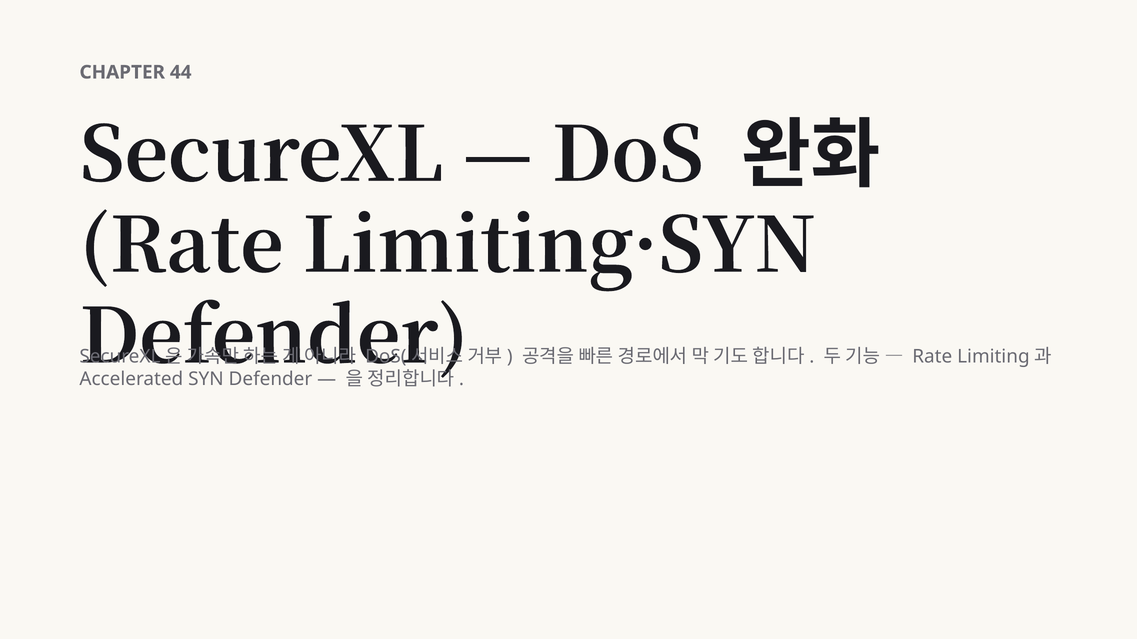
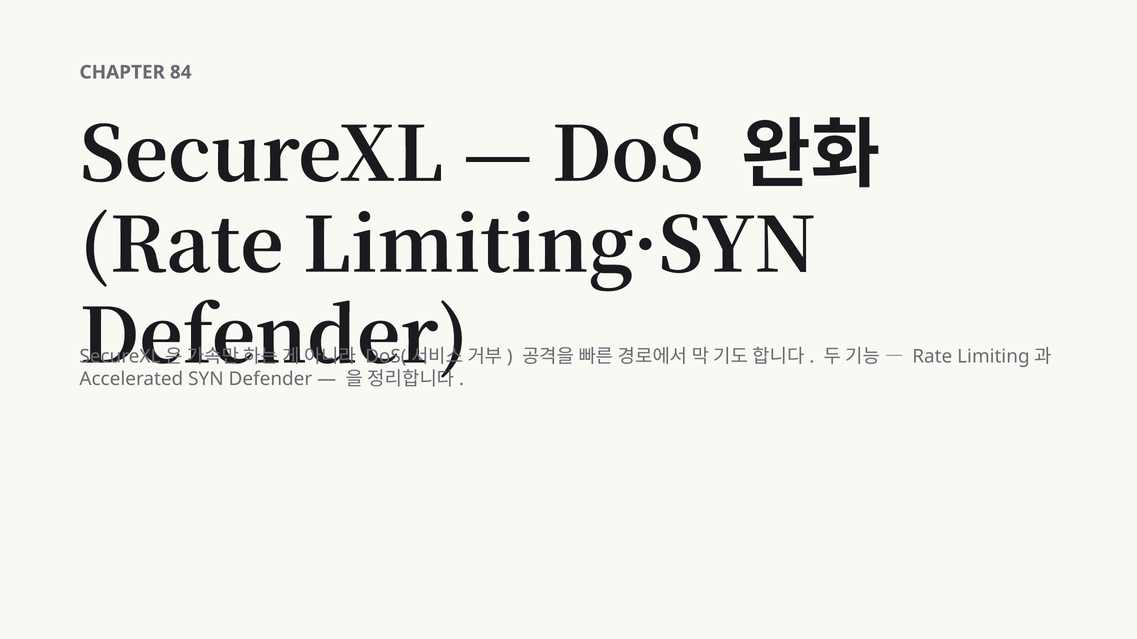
44: 44 -> 84 (181, 72)
